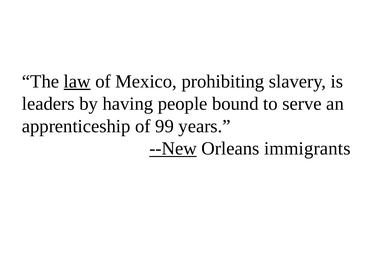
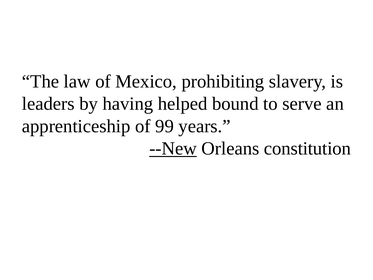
law underline: present -> none (77, 81)
people: people -> helped (183, 104)
immigrants: immigrants -> constitution (307, 148)
